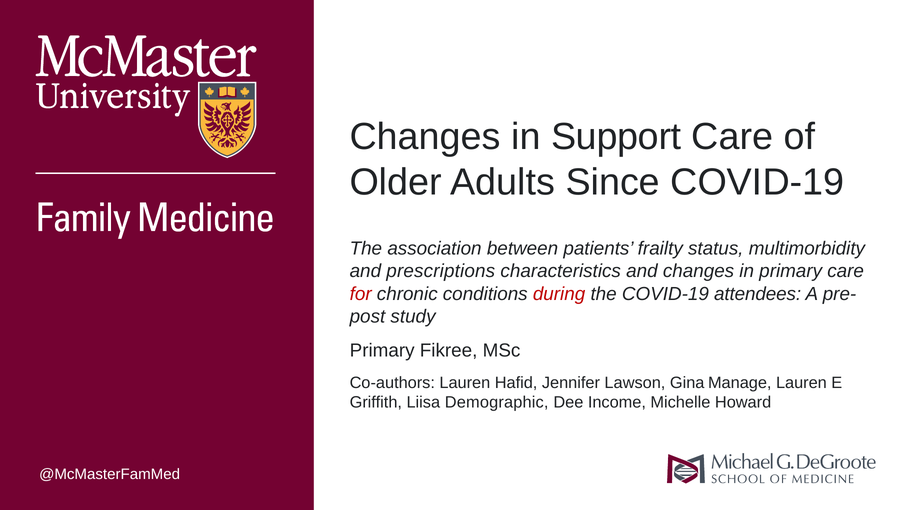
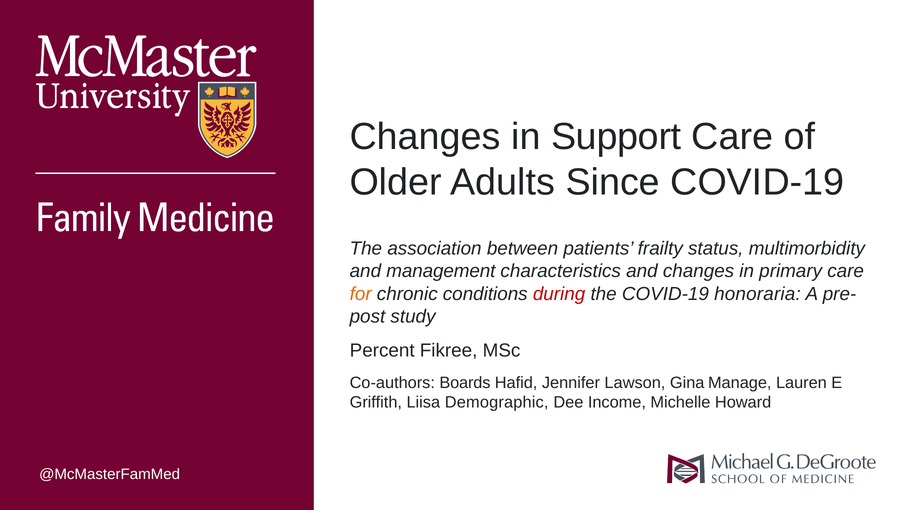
prescriptions: prescriptions -> management (441, 271)
for colour: red -> orange (361, 294)
attendees: attendees -> honoraria (757, 294)
Primary: Primary -> Percent (382, 350)
Co-authors Lauren: Lauren -> Boards (465, 383)
